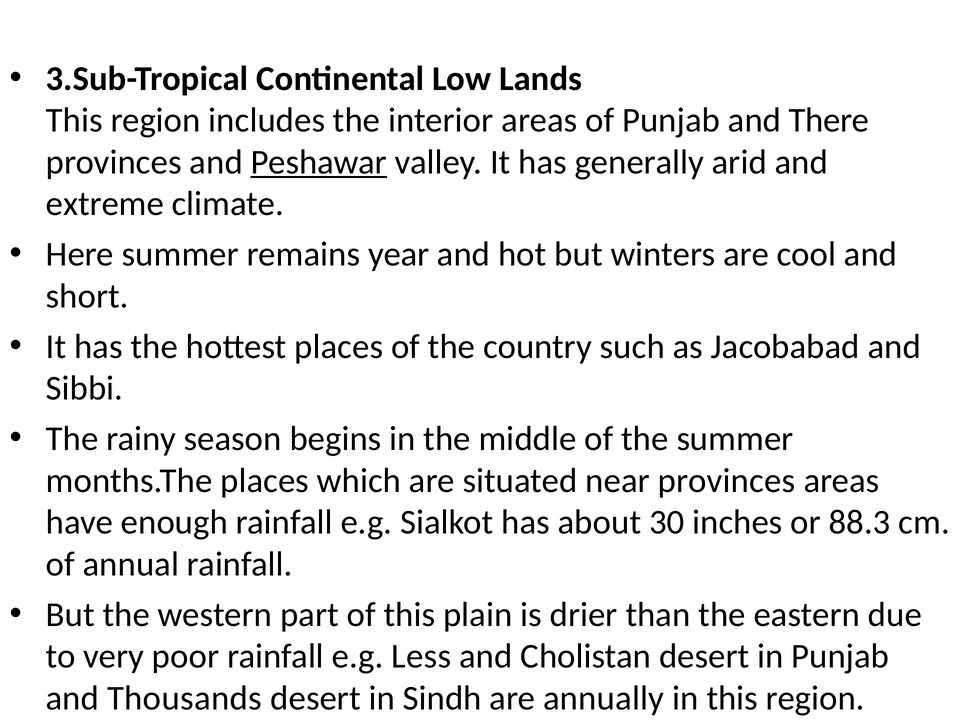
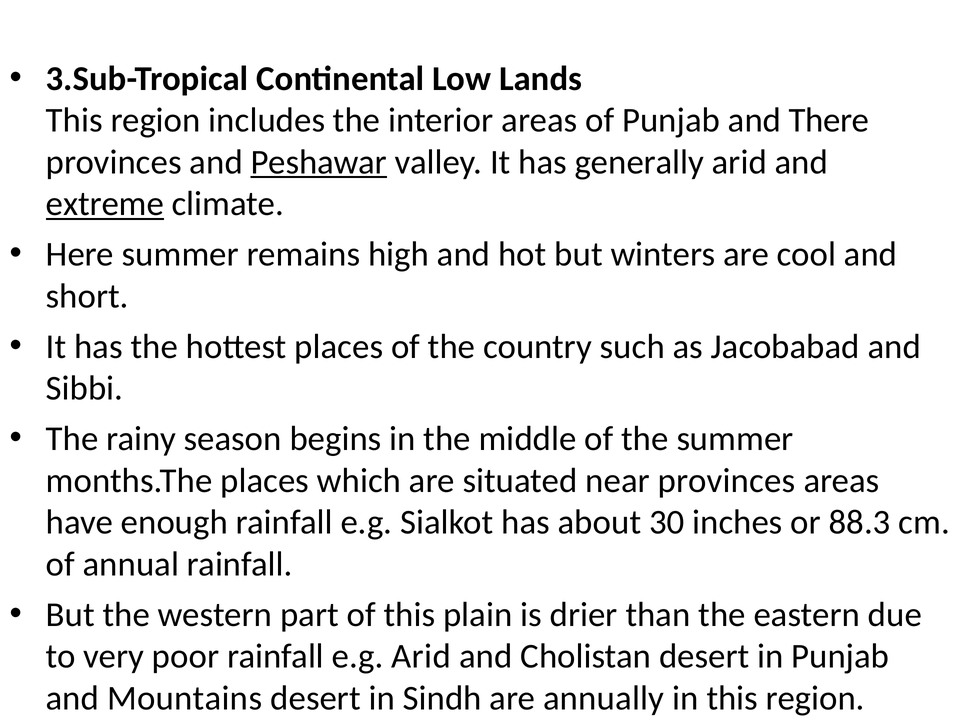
extreme underline: none -> present (105, 204)
year: year -> high (399, 254)
e.g Less: Less -> Arid (421, 656)
Thousands: Thousands -> Mountains (185, 698)
